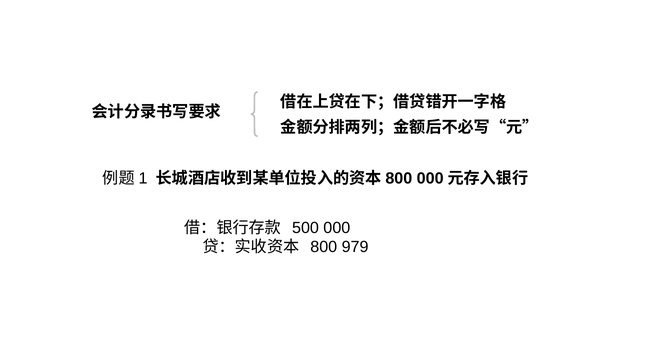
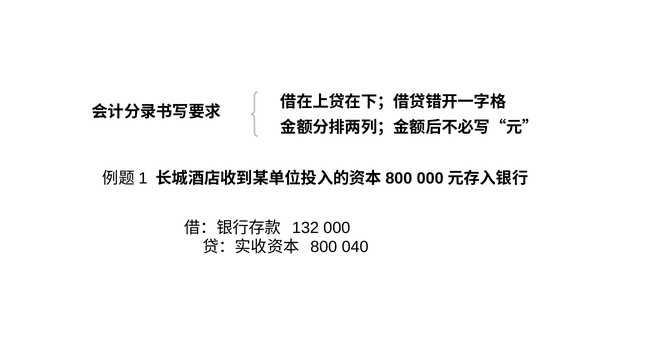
500: 500 -> 132 (306, 228)
979: 979 -> 040 (355, 247)
